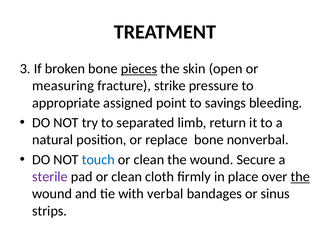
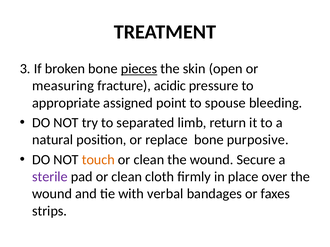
strike: strike -> acidic (170, 86)
savings: savings -> spouse (225, 103)
nonverbal: nonverbal -> purposive (258, 140)
touch colour: blue -> orange (98, 160)
the underline: present -> none (300, 177)
sinus: sinus -> faxes (275, 194)
